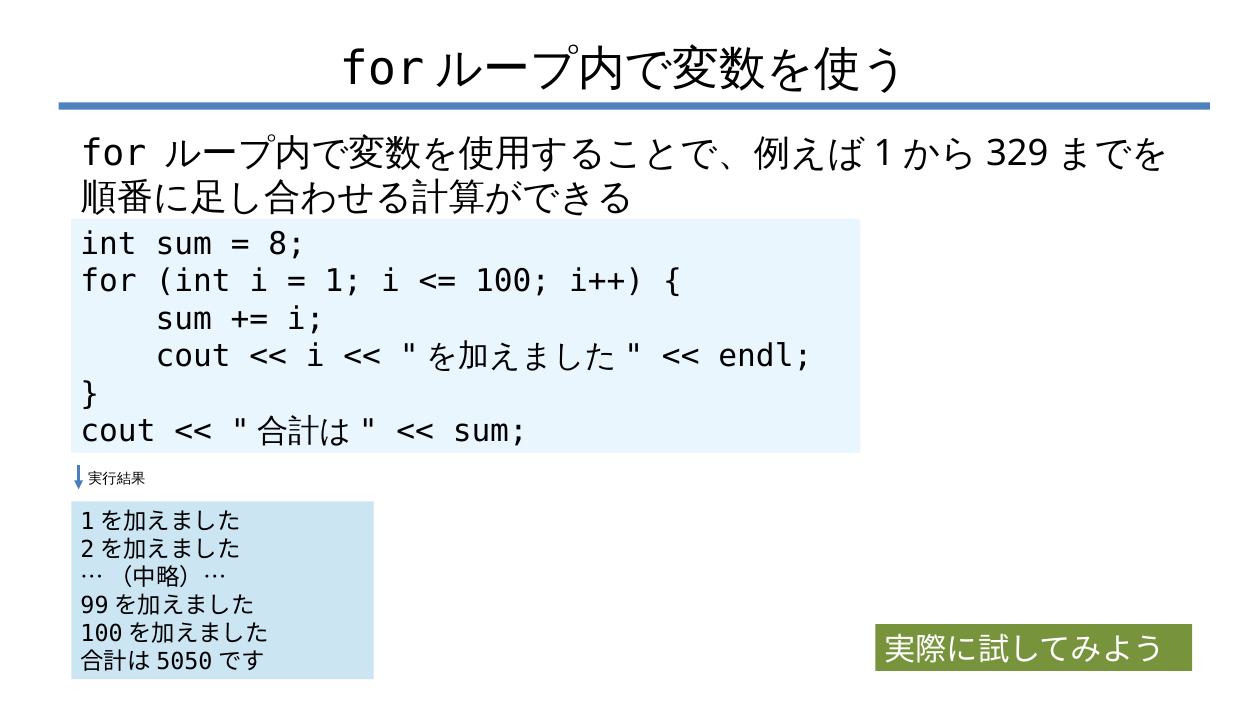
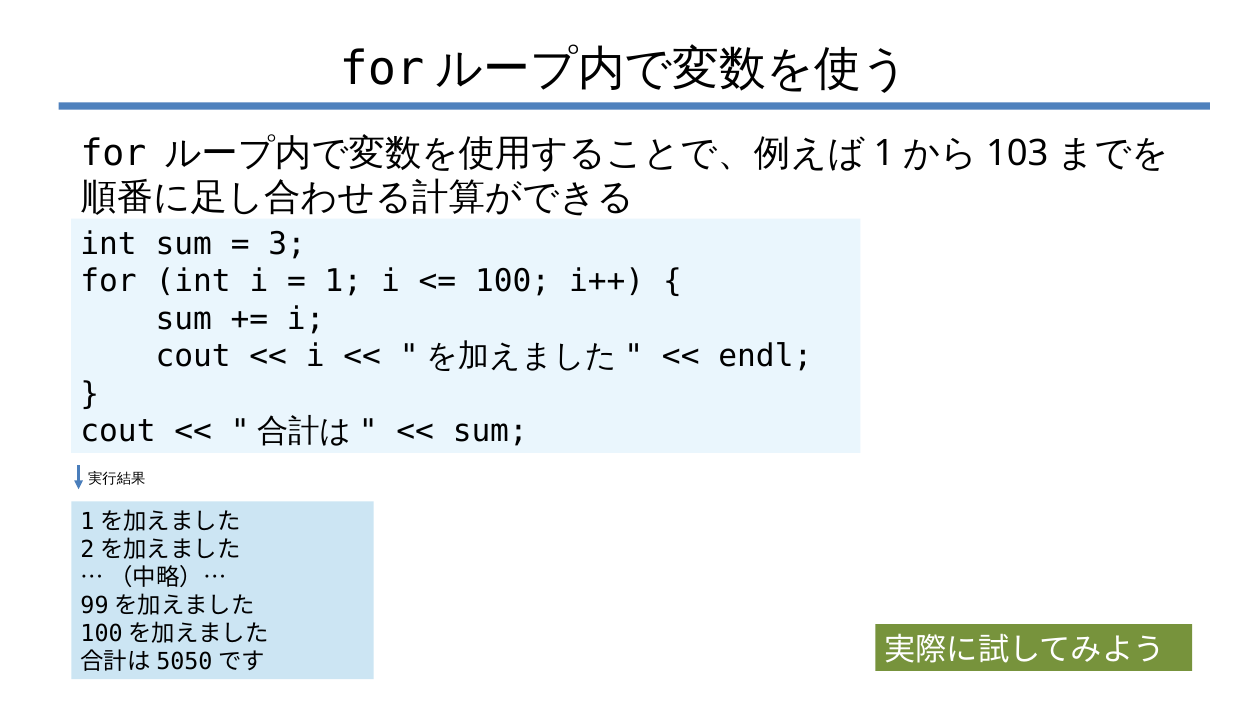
329: 329 -> 103 (1017, 153)
8: 8 -> 3 (287, 244)
